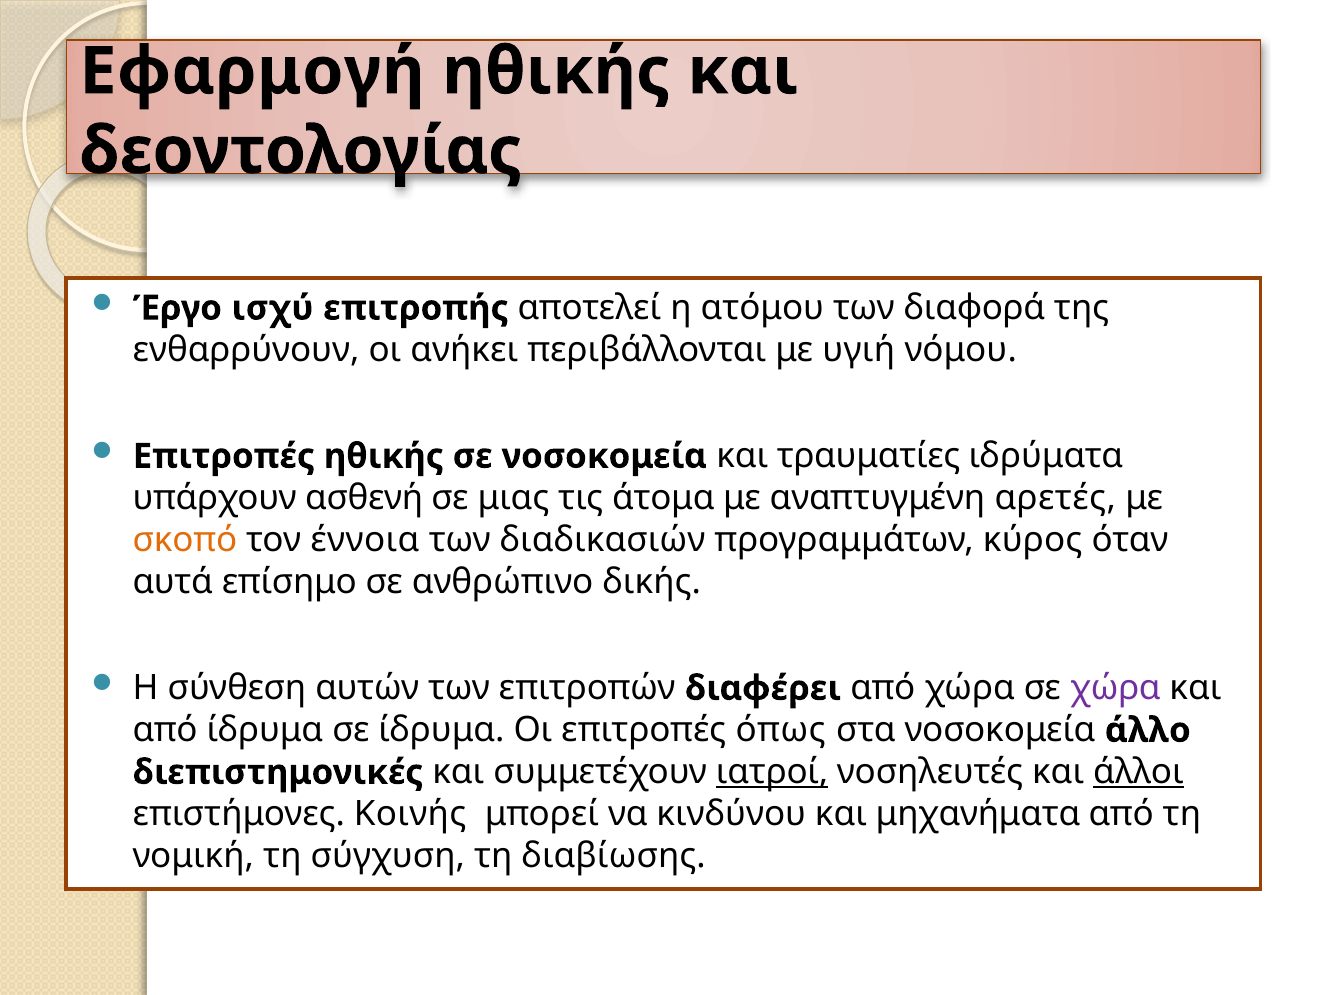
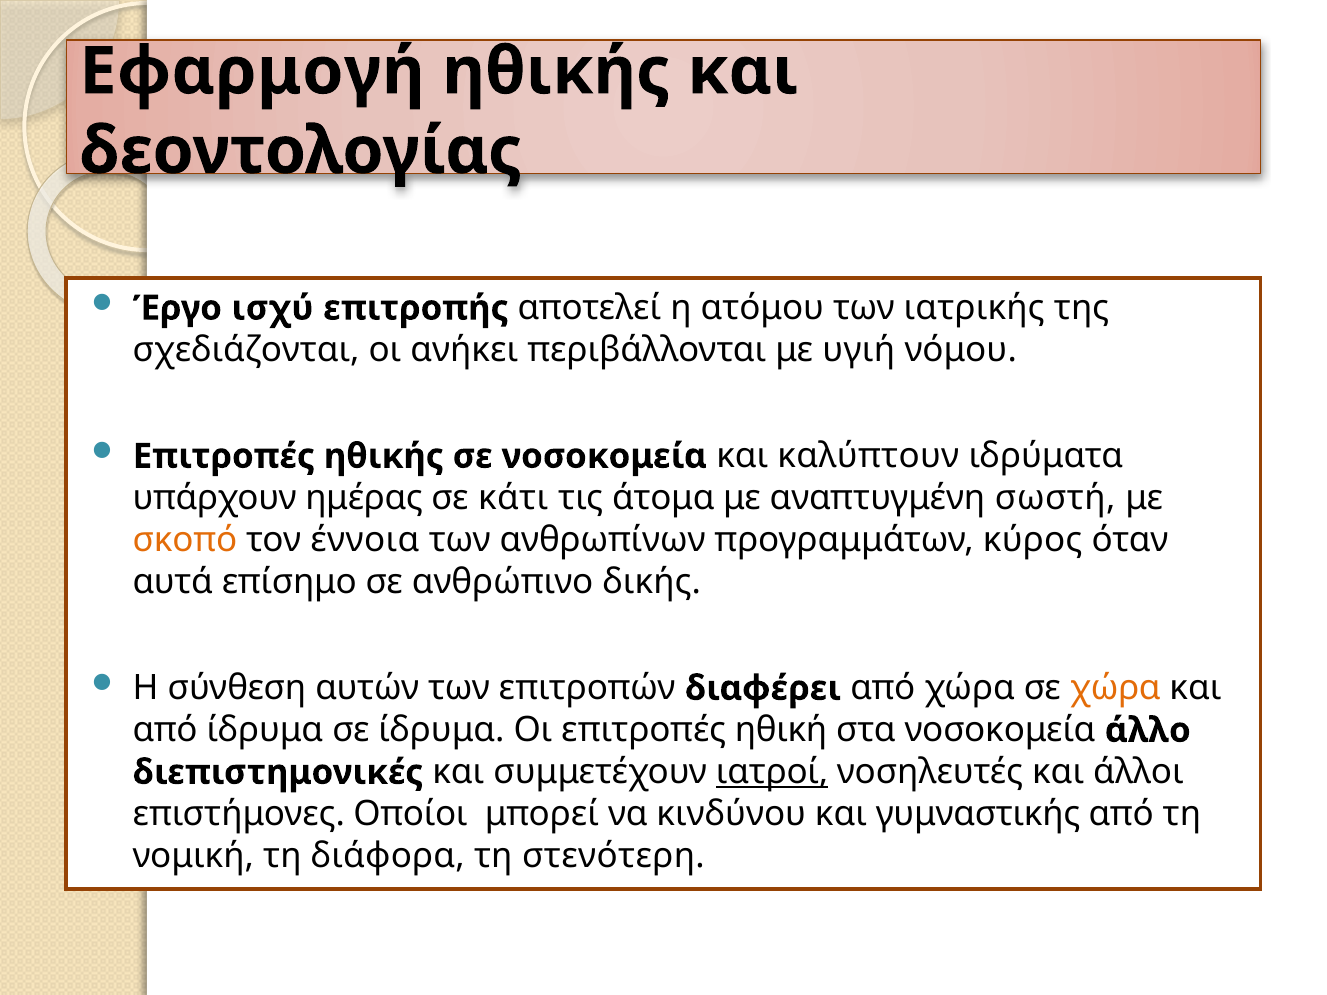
διαφορά: διαφορά -> ιατρικής (974, 308)
ενθαρρύνουν: ενθαρρύνουν -> σχεδιάζονται (246, 350)
τραυματίες: τραυματίες -> καλύπτουν (868, 456)
ασθενή: ασθενή -> ημέρας (364, 498)
μιας: μιας -> κάτι (513, 498)
αρετές: αρετές -> σωστή (1055, 498)
διαδικασιών: διαδικασιών -> ανθρωπίνων (603, 540)
χώρα colour: purple -> orange (1115, 689)
όπως: όπως -> ηθική (781, 731)
άλλοι underline: present -> none (1138, 773)
Κοινής: Κοινής -> Οποίοι (411, 815)
μηχανήματα: μηχανήματα -> γυμναστικής (978, 815)
σύγχυση: σύγχυση -> διάφορα (388, 857)
διαβίωσης: διαβίωσης -> στενότερη (613, 857)
